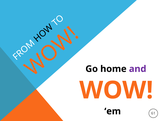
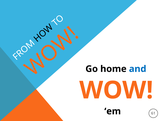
and colour: purple -> blue (138, 69)
